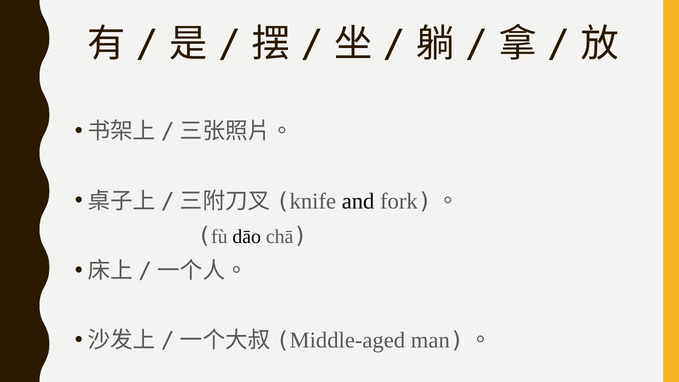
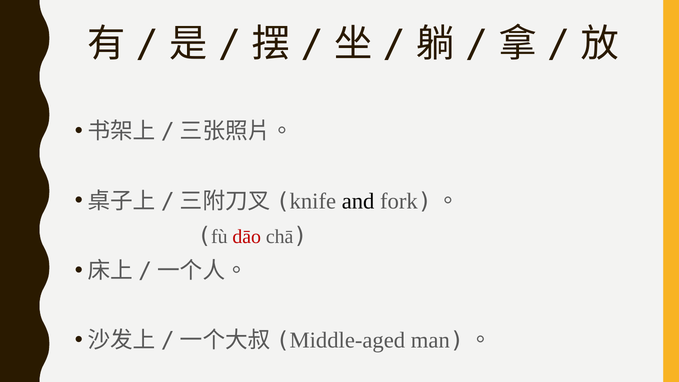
dāo colour: black -> red (247, 237)
